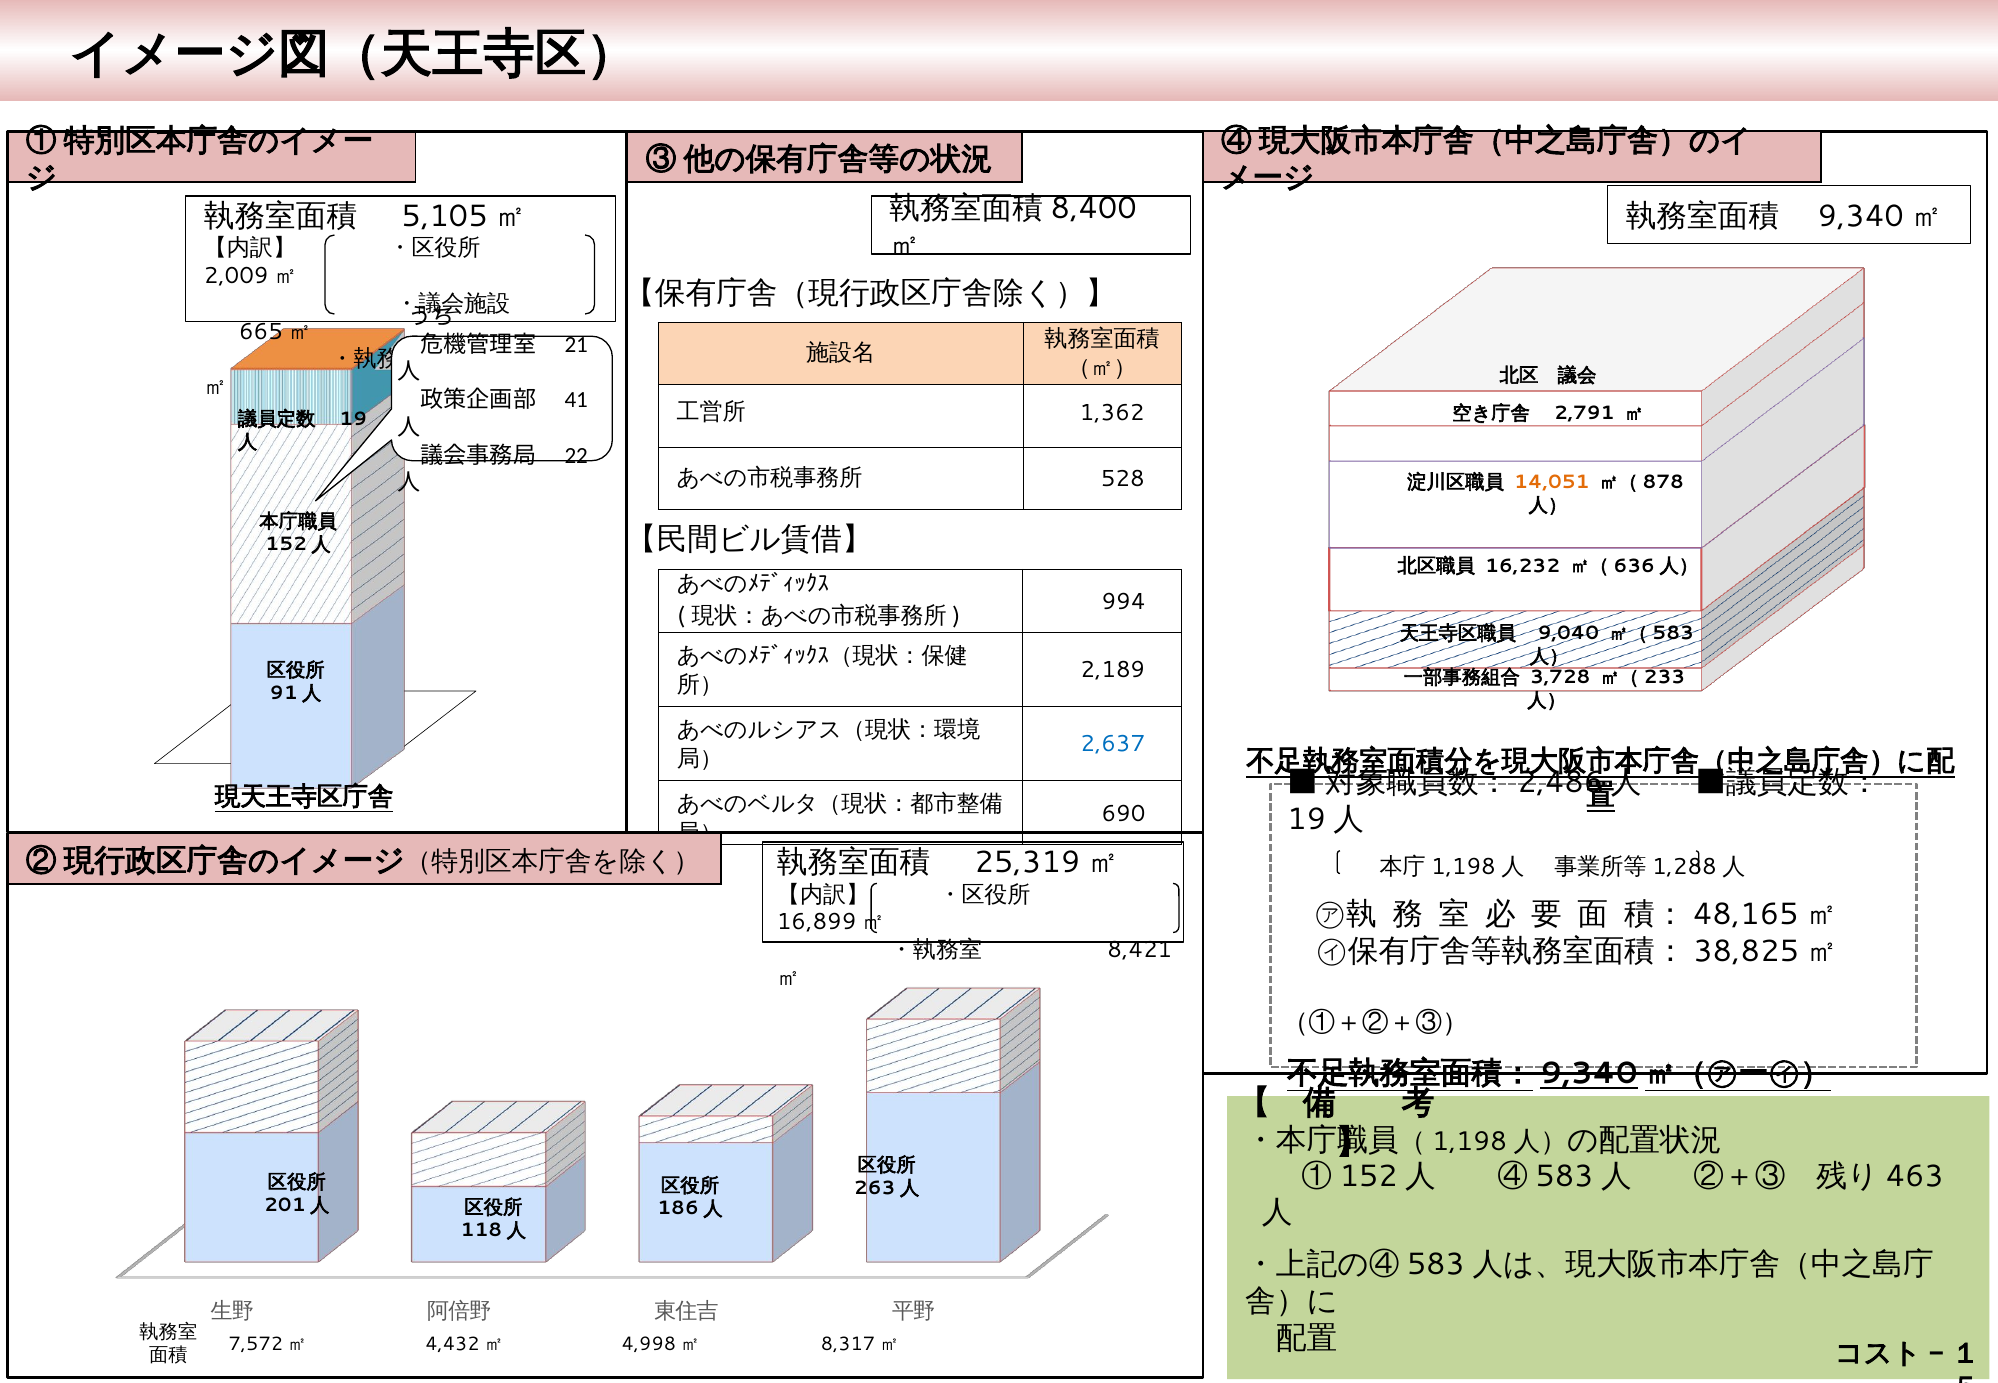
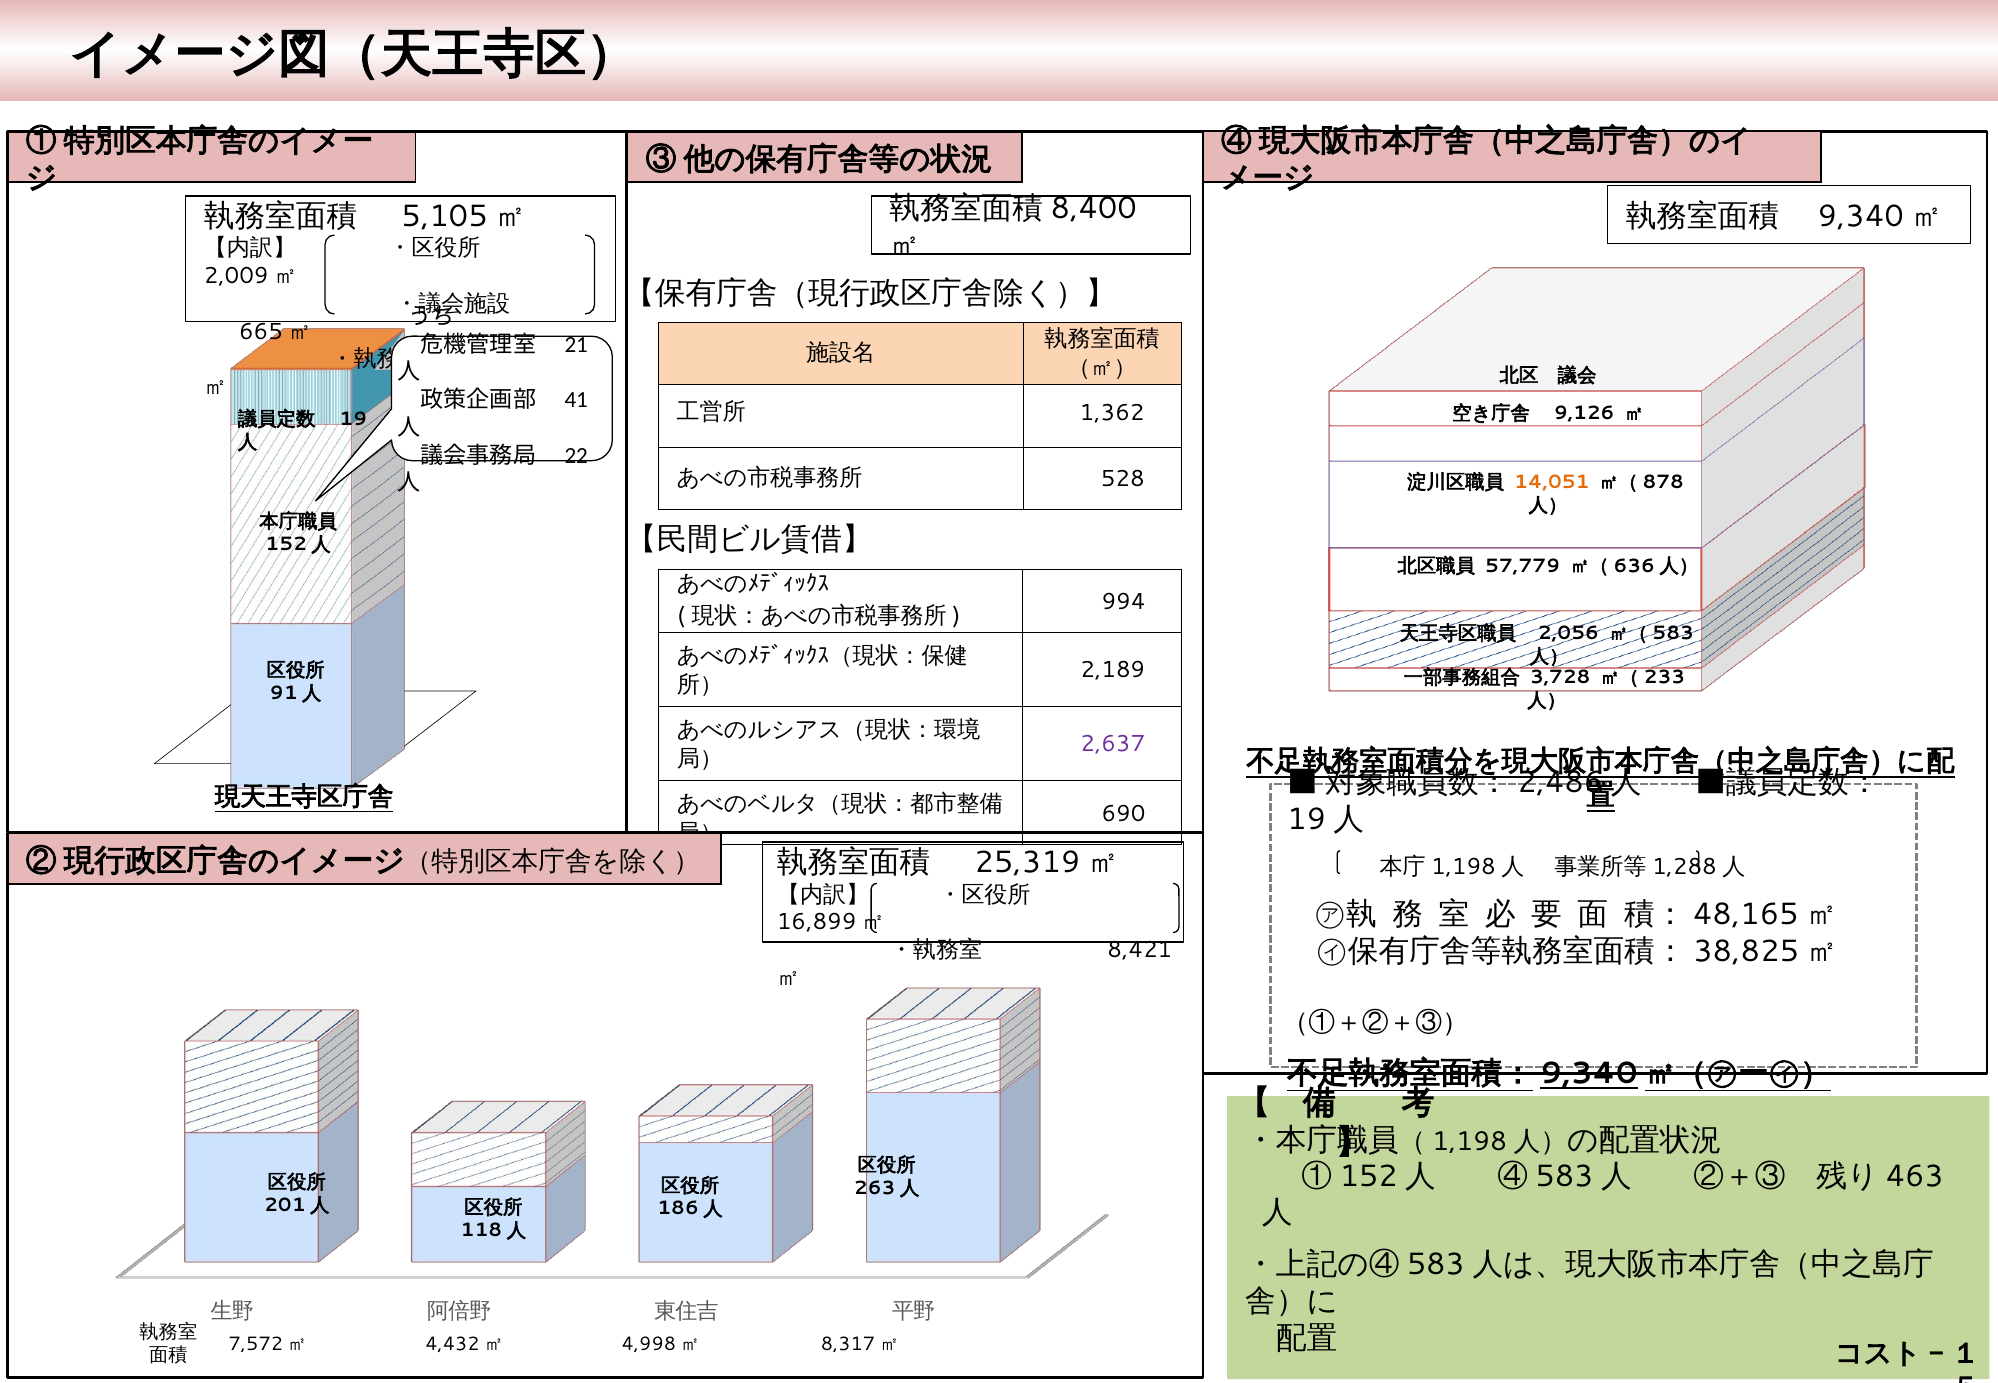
2,791: 2,791 -> 9,126 (1584, 413)
16,232: 16,232 -> 57,779 (1523, 566)
9,040: 9,040 -> 2,056 (1568, 633)
2,637 colour: blue -> purple (1113, 744)
